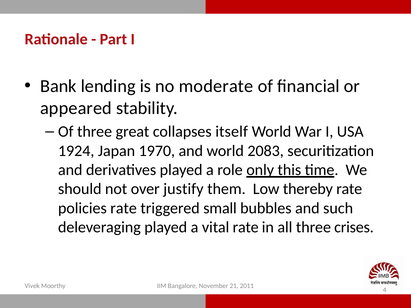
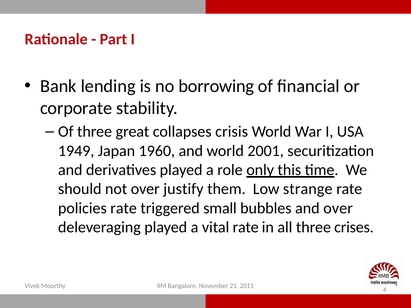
moderate: moderate -> borrowing (216, 86)
appeared: appeared -> corporate (76, 108)
itself: itself -> crisis (232, 132)
1924: 1924 -> 1949 (76, 151)
1970: 1970 -> 1960 (157, 151)
2083: 2083 -> 2001 (266, 151)
thereby: thereby -> strange (308, 189)
and such: such -> over (338, 208)
